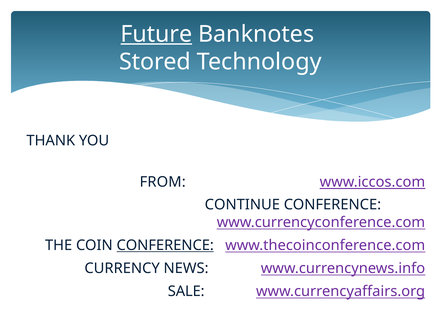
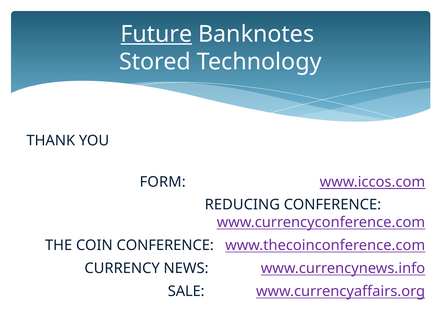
FROM: FROM -> FORM (163, 182)
CONTINUE: CONTINUE -> REDUCING (242, 205)
CONFERENCE underline: present -> none (165, 246)
